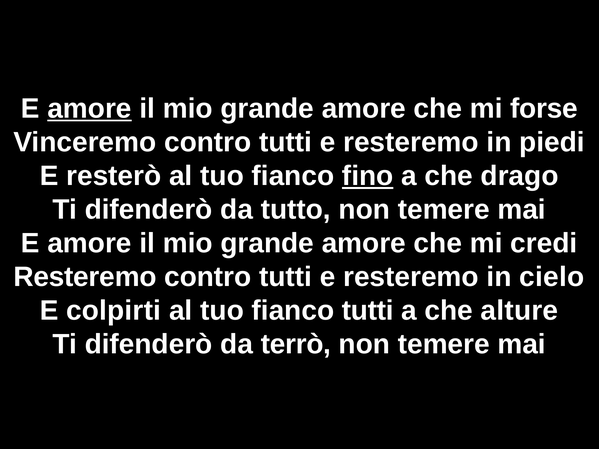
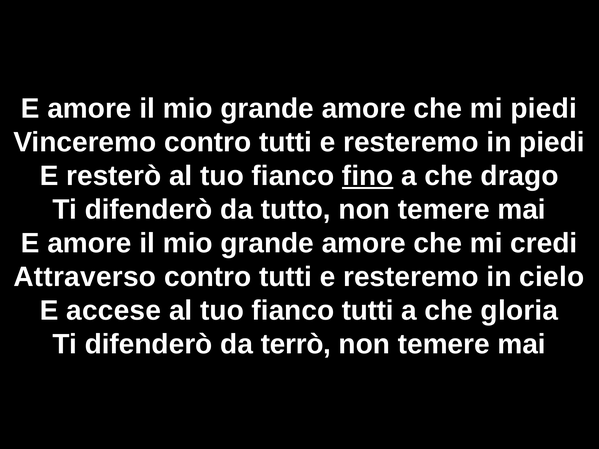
amore underline: present -> none (89, 109)
mi forse: forse -> piedi (544, 109)
Resteremo: Resteremo -> Attraverso (85, 277)
colpirti: colpirti -> accese (114, 311)
alture: alture -> gloria (519, 311)
